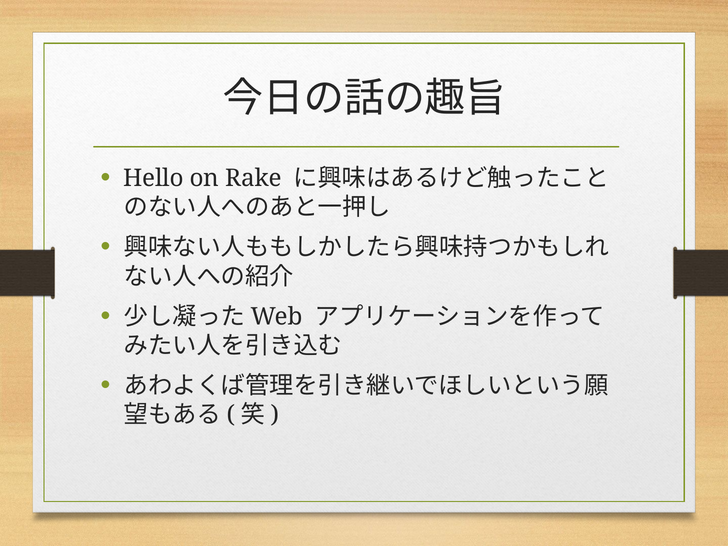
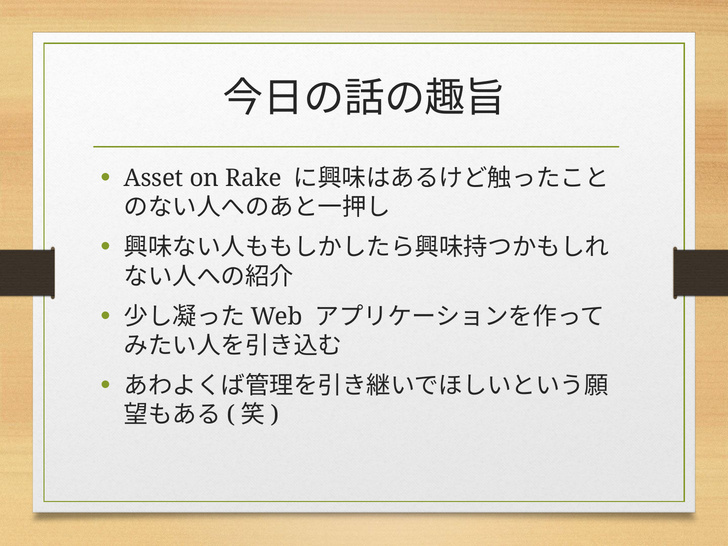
Hello: Hello -> Asset (154, 178)
